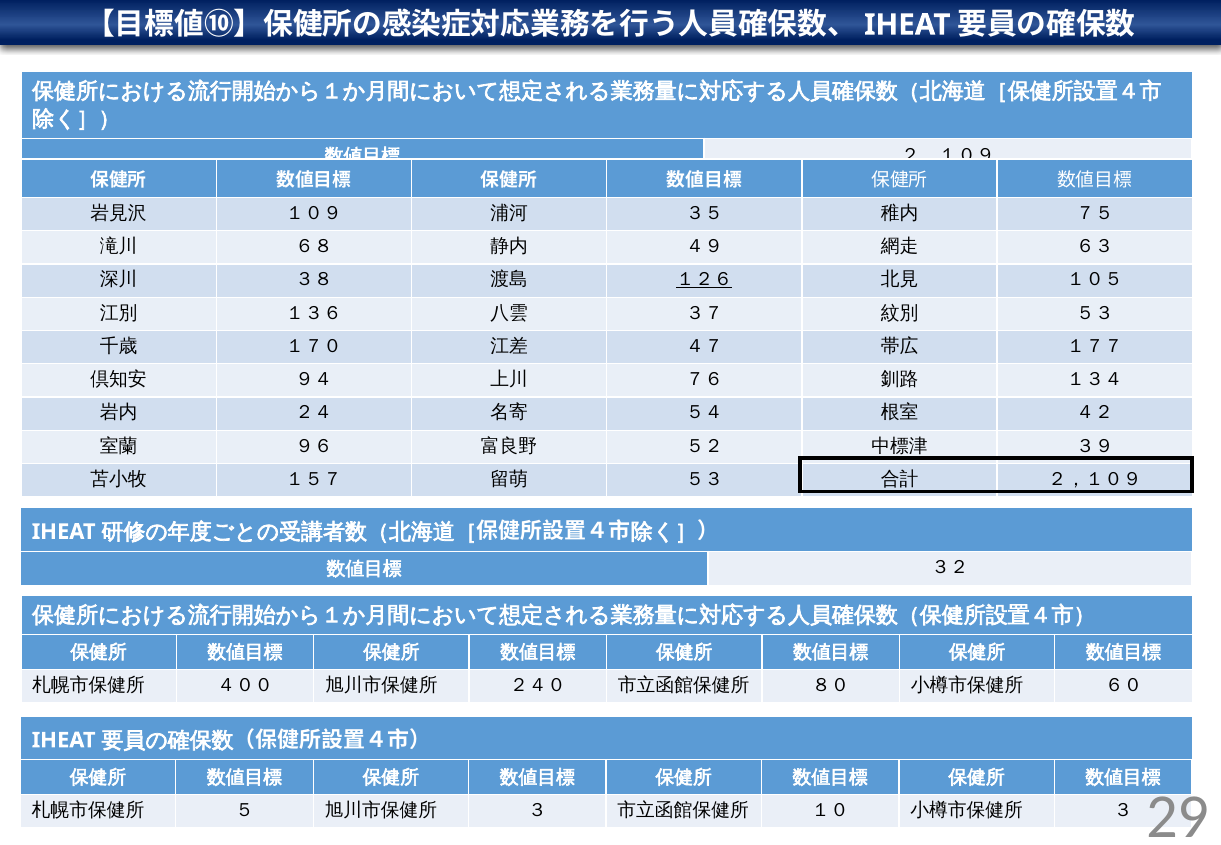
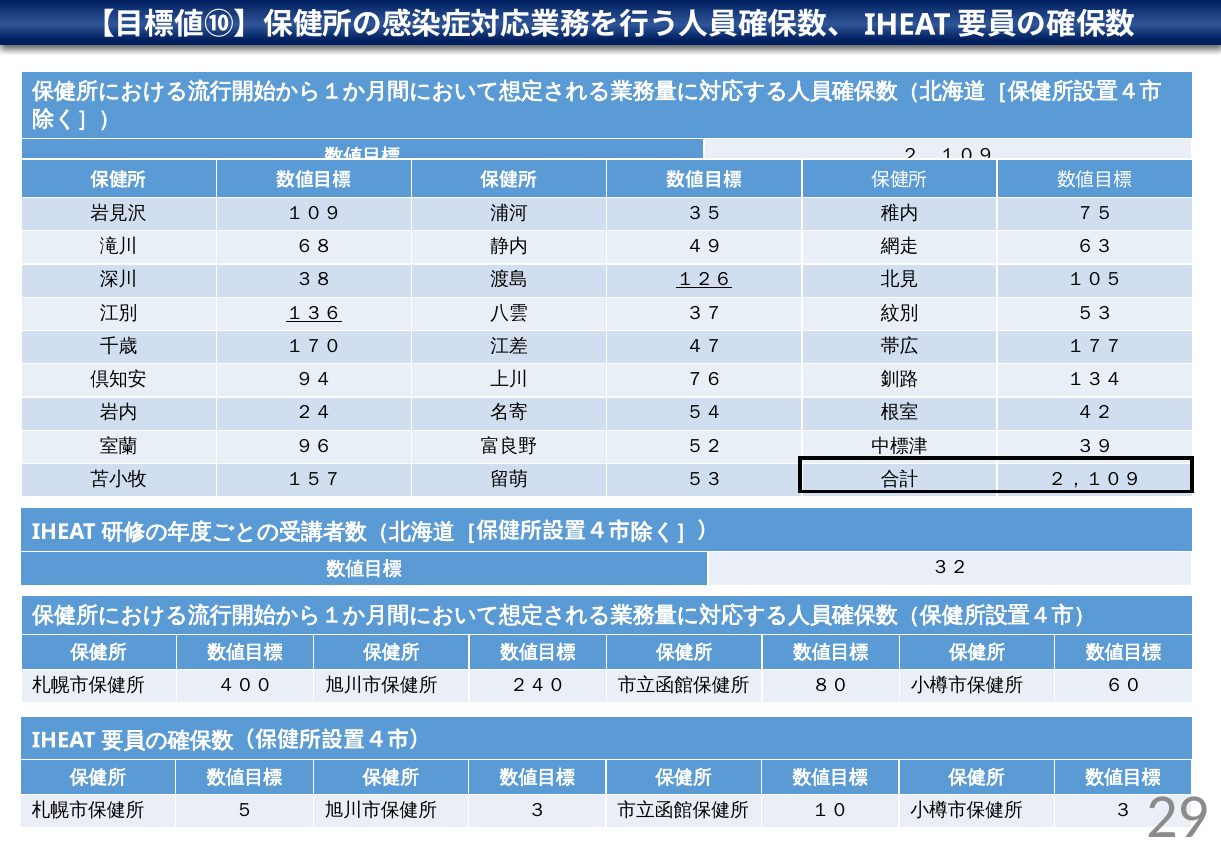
１３６ underline: none -> present (314, 313)
